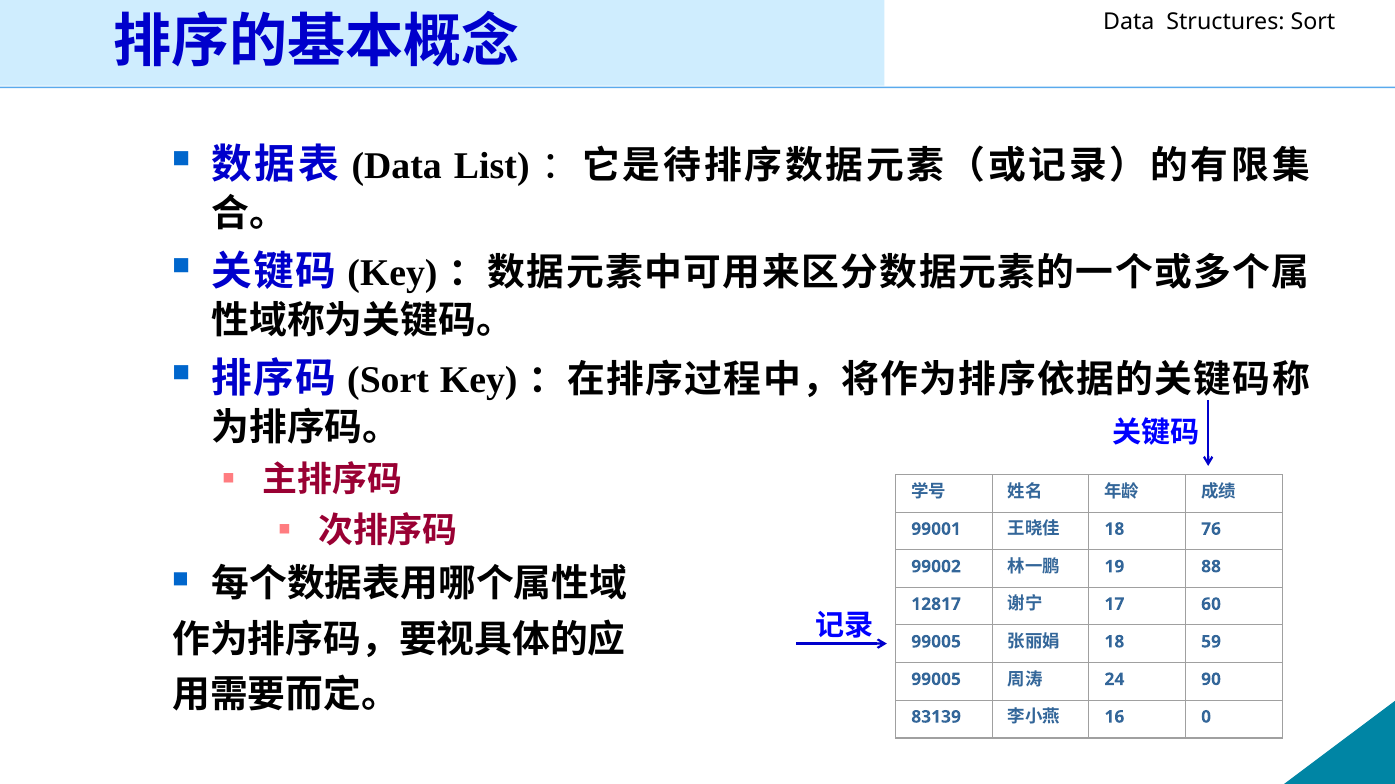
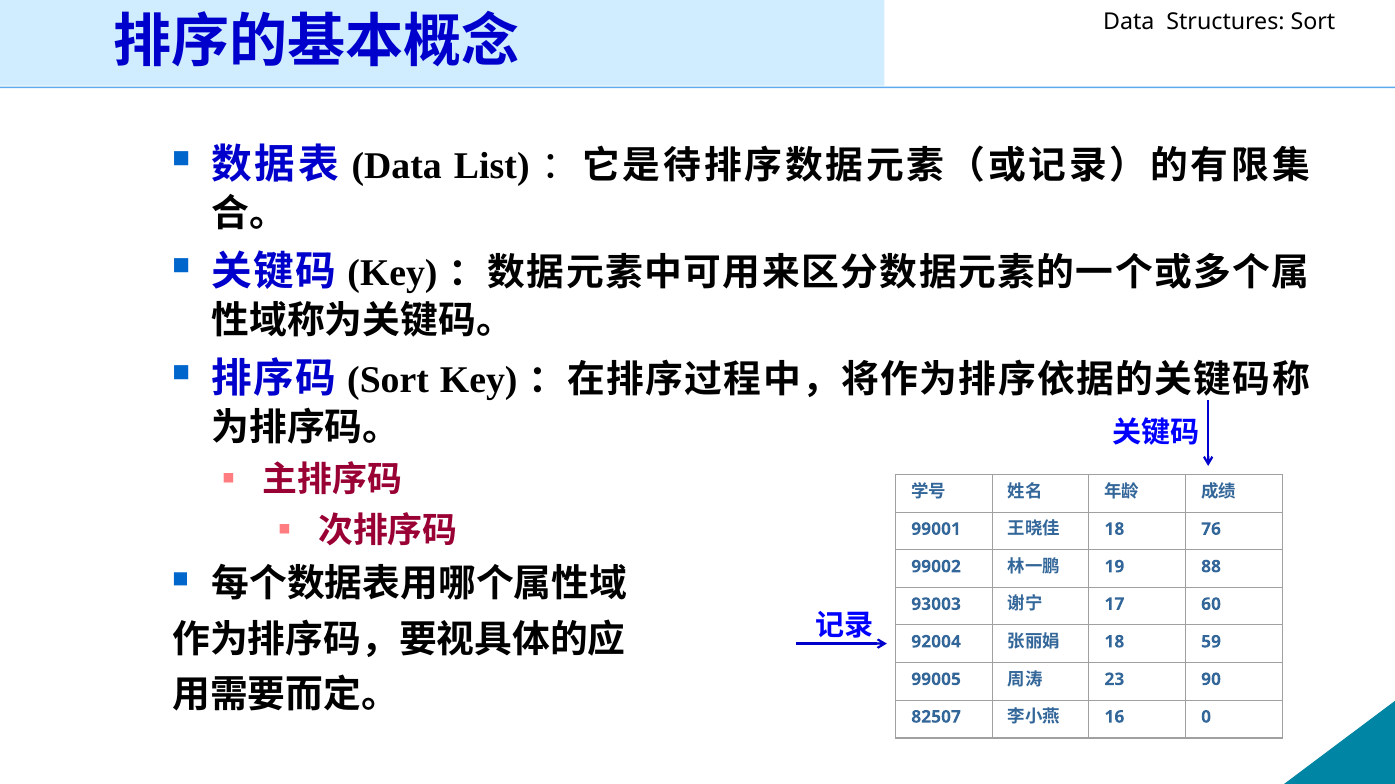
12817: 12817 -> 93003 (936, 605)
99005: 99005 -> 92004 (936, 642)
24: 24 -> 23 (1114, 680)
83139: 83139 -> 82507 (936, 717)
